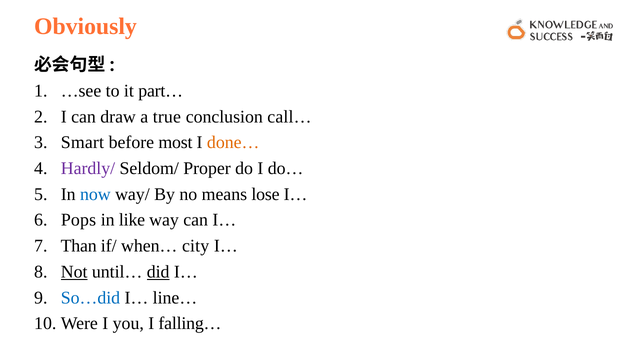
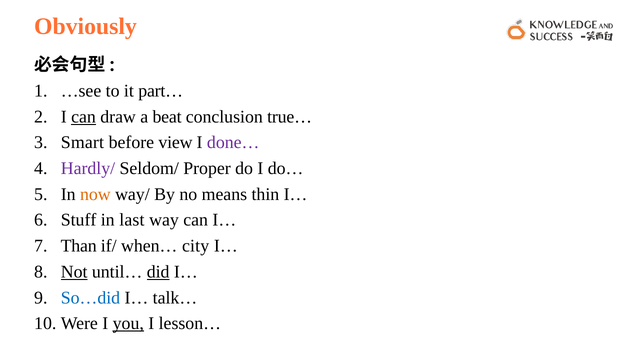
can underline: none -> present (83, 117)
true: true -> beat (167, 117)
call…: call… -> true… (290, 117)
most: most -> view (175, 143)
done… colour: orange -> purple (233, 143)
now colour: blue -> orange (95, 194)
lose: lose -> thin (265, 194)
Pops: Pops -> Stuff (79, 220)
like: like -> last (132, 220)
line…: line… -> talk… (175, 298)
you underline: none -> present (128, 324)
falling…: falling… -> lesson… (190, 324)
